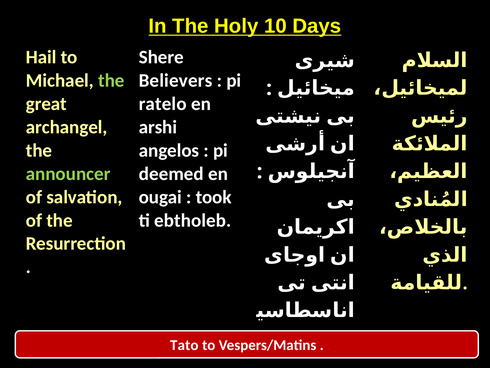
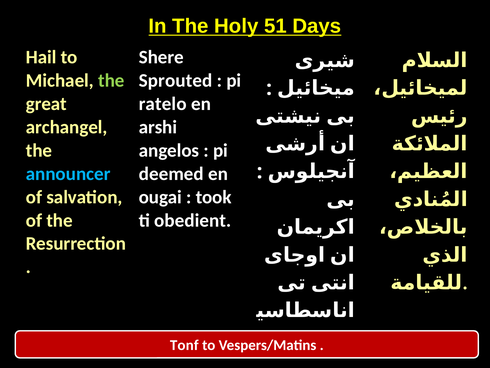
10: 10 -> 51 (275, 26)
Believers: Believers -> Sprouted (176, 80)
announcer colour: light green -> light blue (68, 174)
ebtholeb: ebtholeb -> obedient (193, 220)
Tato: Tato -> Tonf (184, 345)
